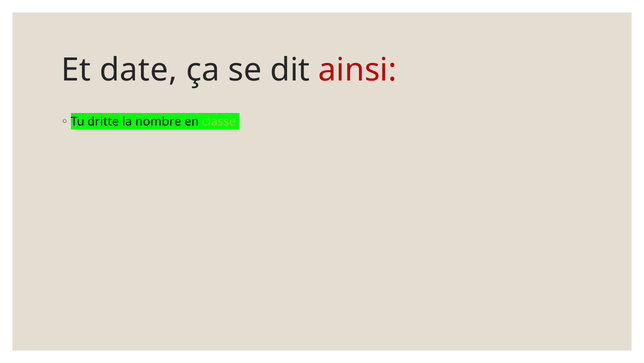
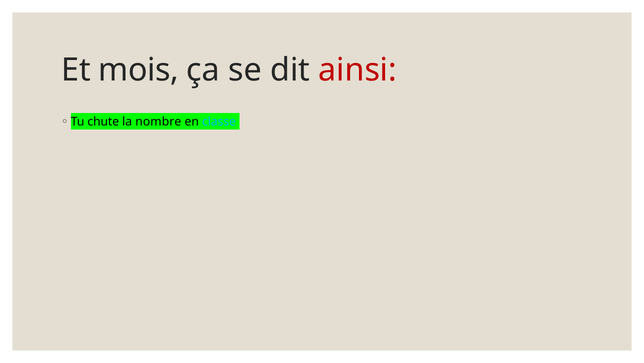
date: date -> mois (139, 70)
dritte: dritte -> chute (103, 122)
classe colour: light green -> light blue (219, 122)
